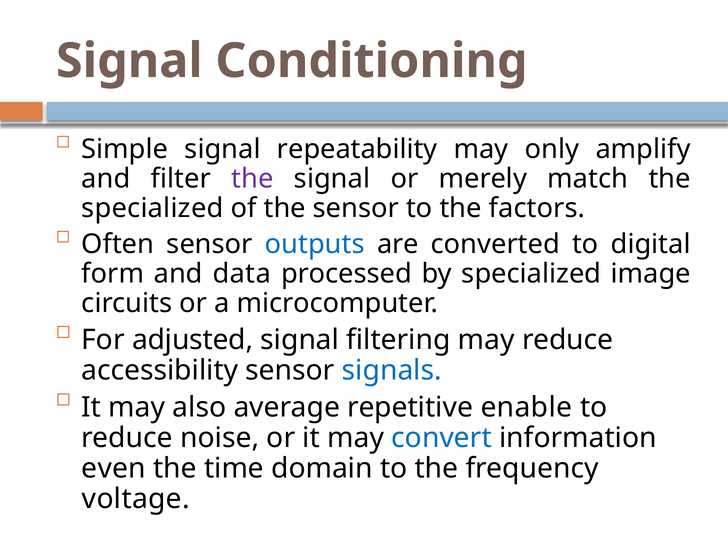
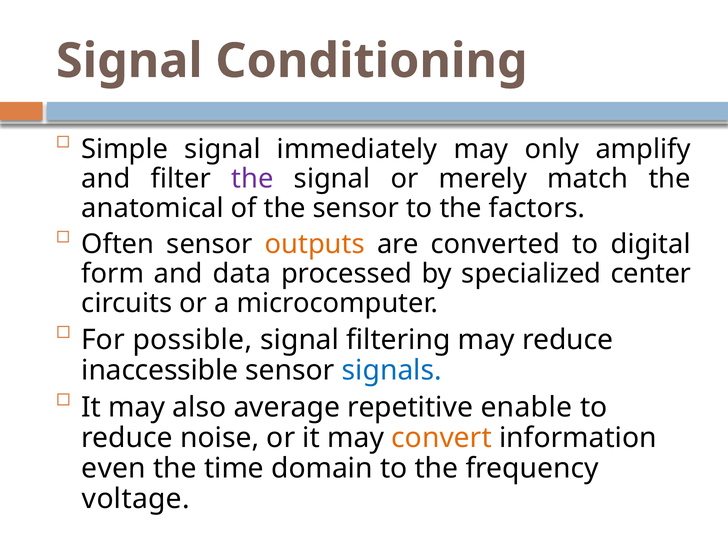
repeatability: repeatability -> immediately (357, 149)
specialized: specialized -> anatomical (153, 208)
outputs colour: blue -> orange (315, 244)
image: image -> center (651, 274)
adjusted: adjusted -> possible (192, 340)
accessibility: accessibility -> inaccessible (160, 370)
convert colour: blue -> orange (442, 438)
